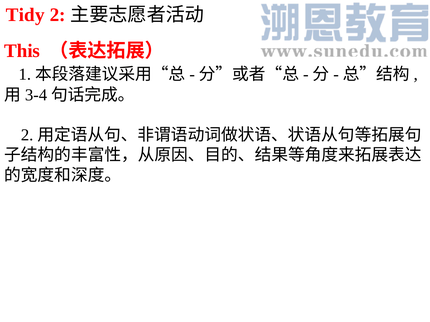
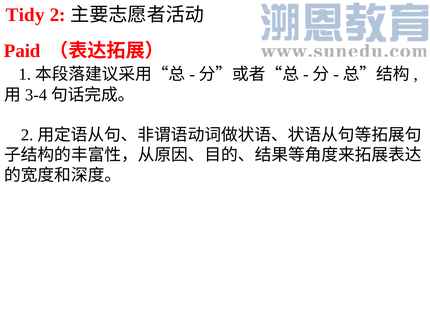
This: This -> Paid (22, 51)
